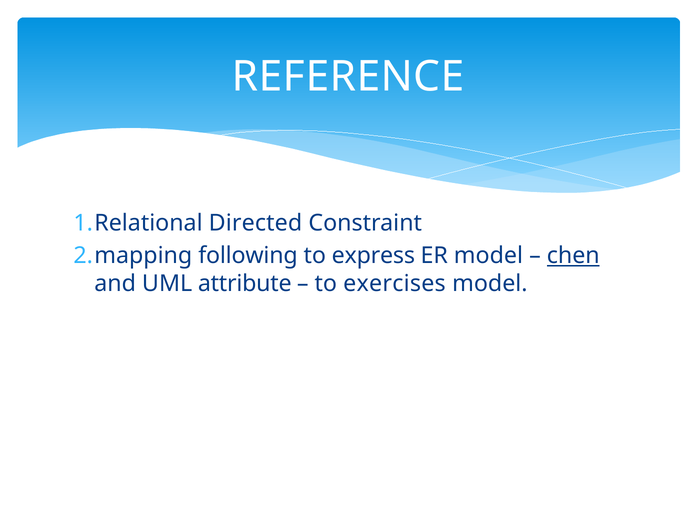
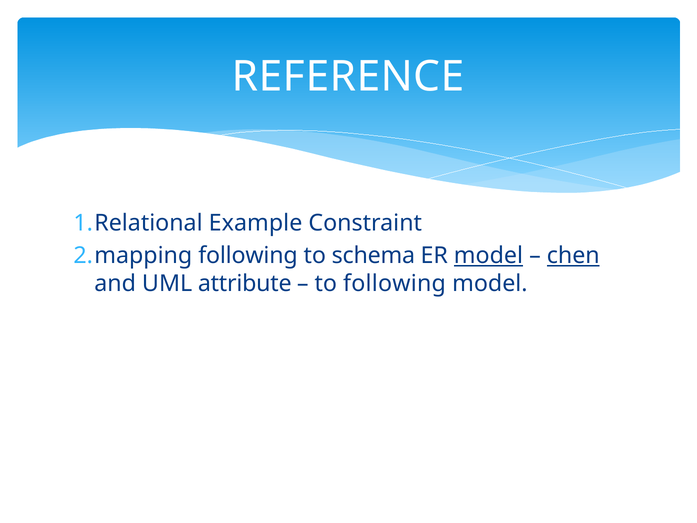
Directed: Directed -> Example (256, 223)
express: express -> schema (373, 256)
model underline: none -> present (488, 256)
to exercises: exercises -> following (394, 283)
